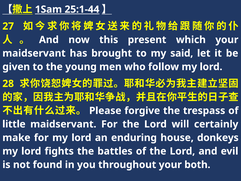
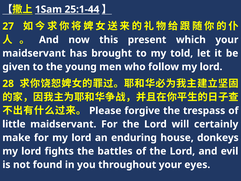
said: said -> told (182, 53)
both: both -> eyes (197, 164)
